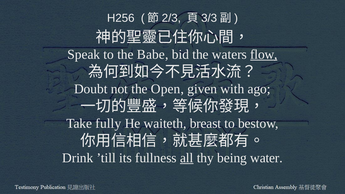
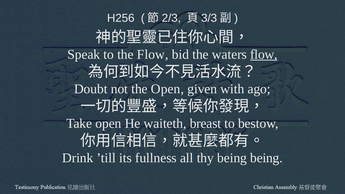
the Babe: Babe -> Flow (153, 54)
Take fully: fully -> open (108, 123)
all underline: present -> none (187, 158)
being water: water -> being (266, 158)
